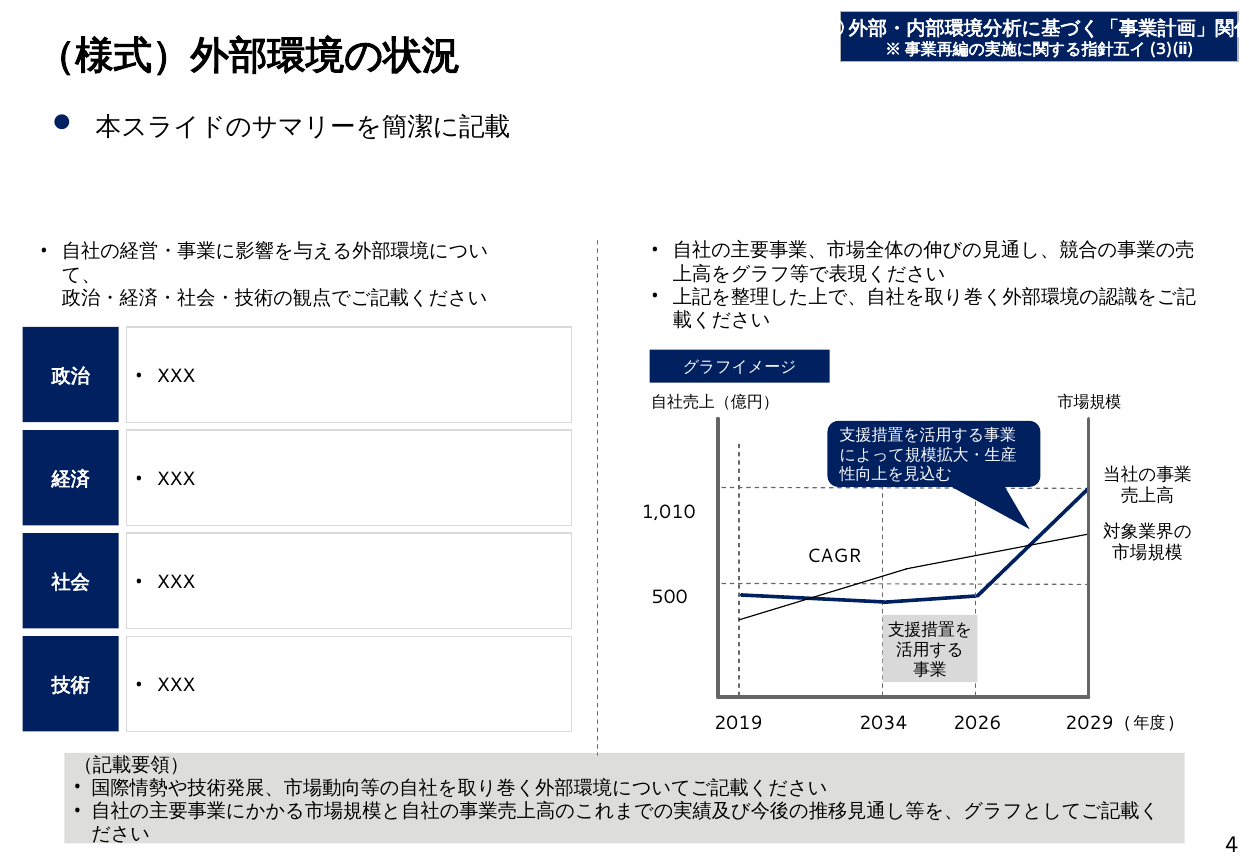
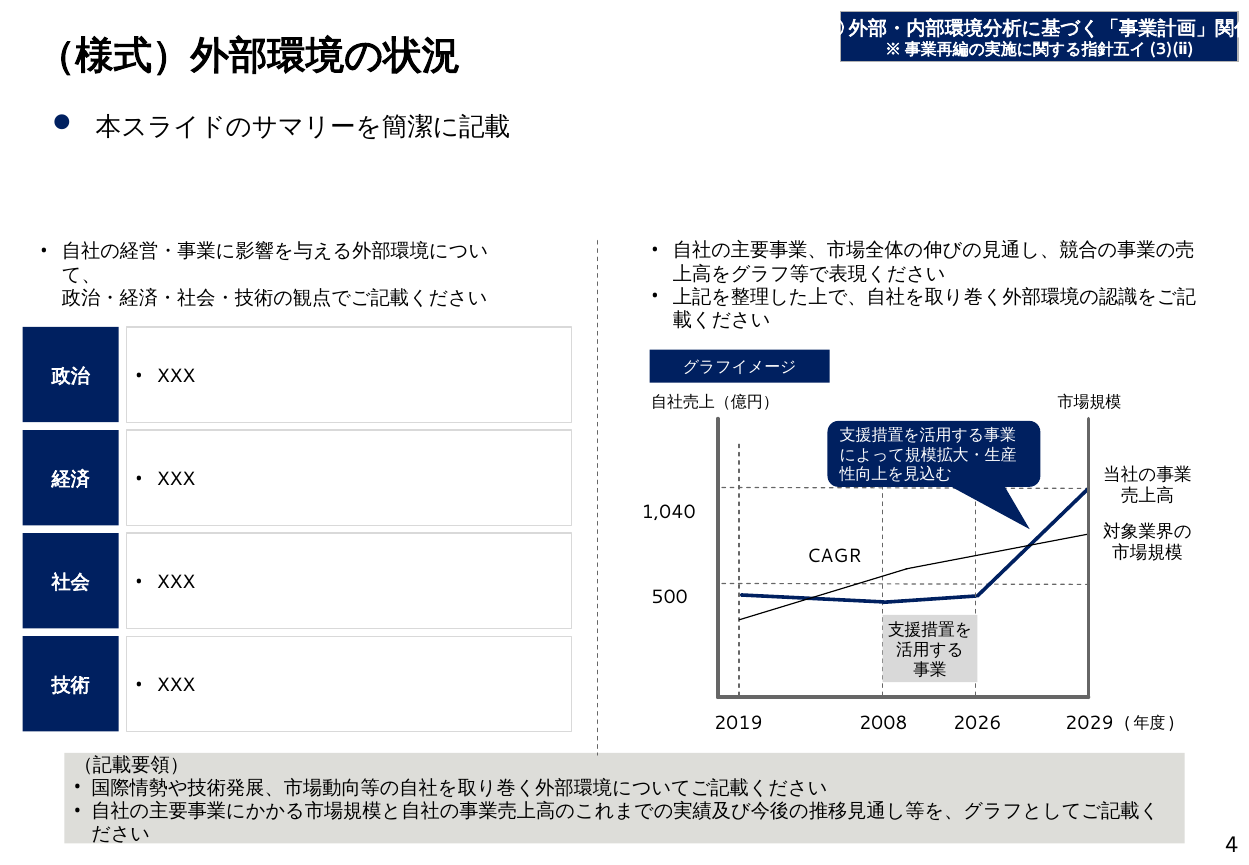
1,010: 1,010 -> 1,040 (669, 512)
2034: 2034 -> 2008 (883, 723)
